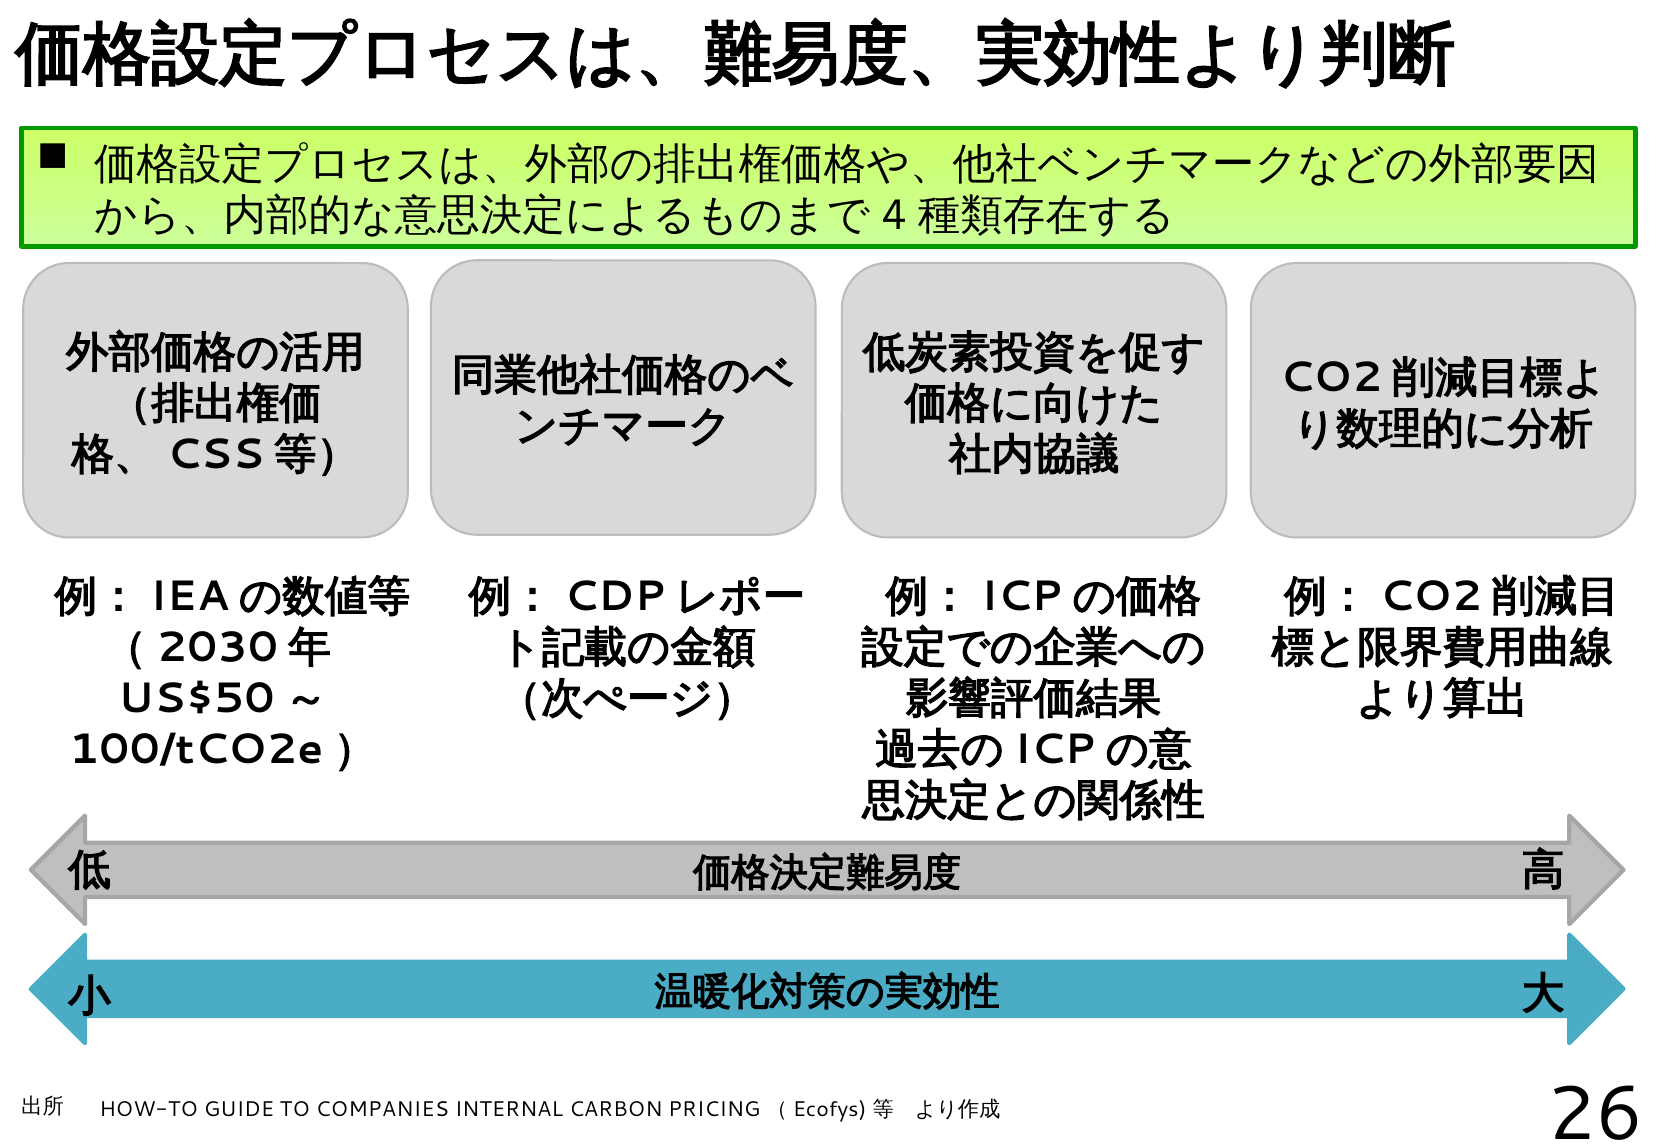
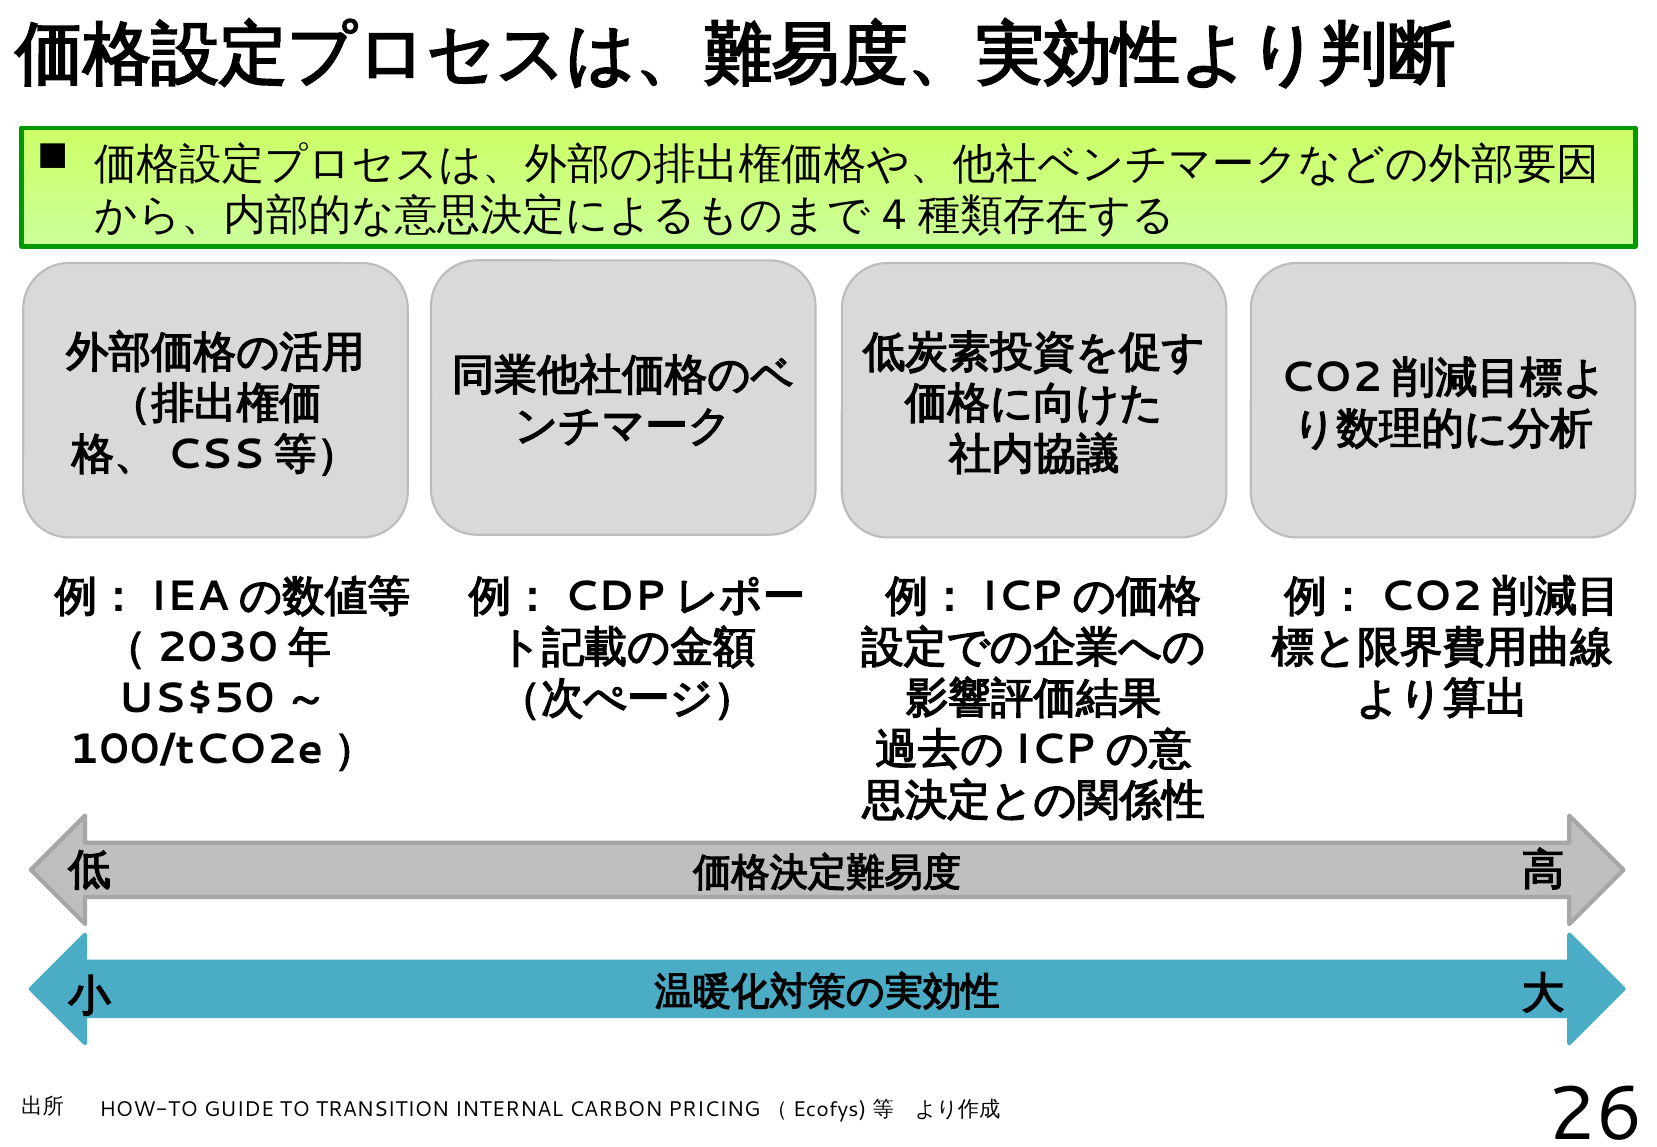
COMPANIES: COMPANIES -> TRANSITION (382, 1110)
